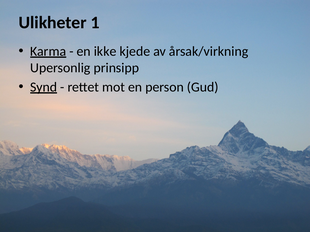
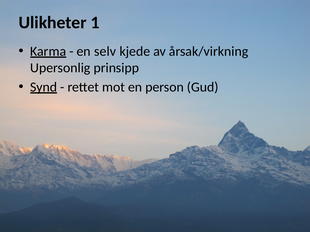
ikke: ikke -> selv (105, 51)
